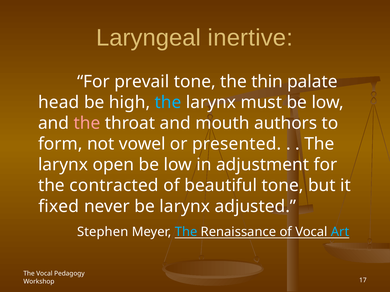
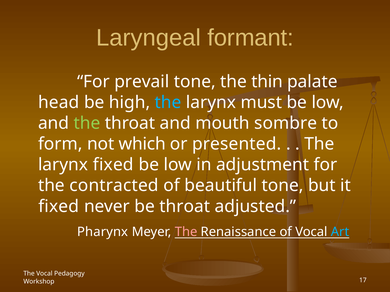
inertive: inertive -> formant (251, 38)
the colour: pink -> light green (87, 123)
authors: authors -> sombre (286, 123)
vowel: vowel -> which (142, 144)
larynx open: open -> fixed (113, 165)
be larynx: larynx -> throat (185, 207)
Stephen: Stephen -> Pharynx (103, 232)
The colour: light blue -> pink (186, 232)
